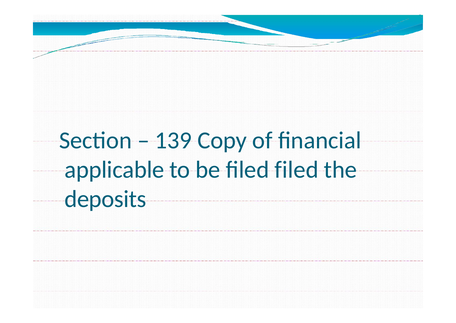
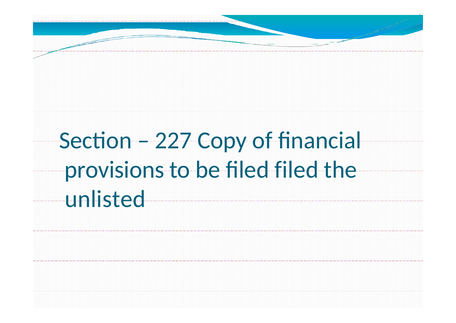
139: 139 -> 227 (173, 140)
applicable: applicable -> provisions (114, 169)
deposits: deposits -> unlisted (105, 199)
